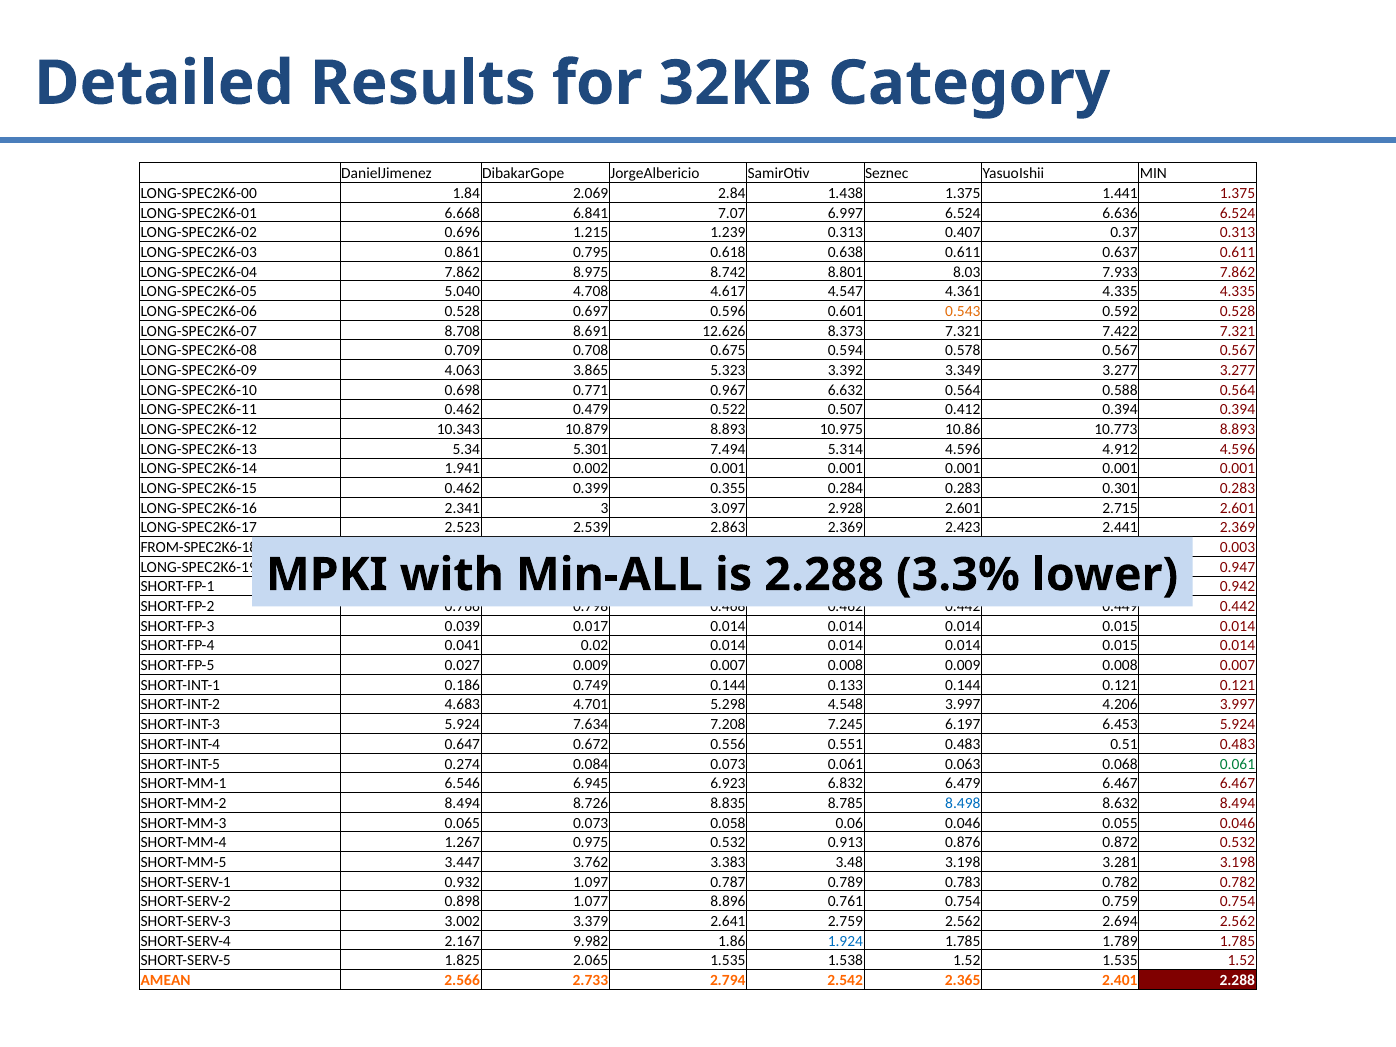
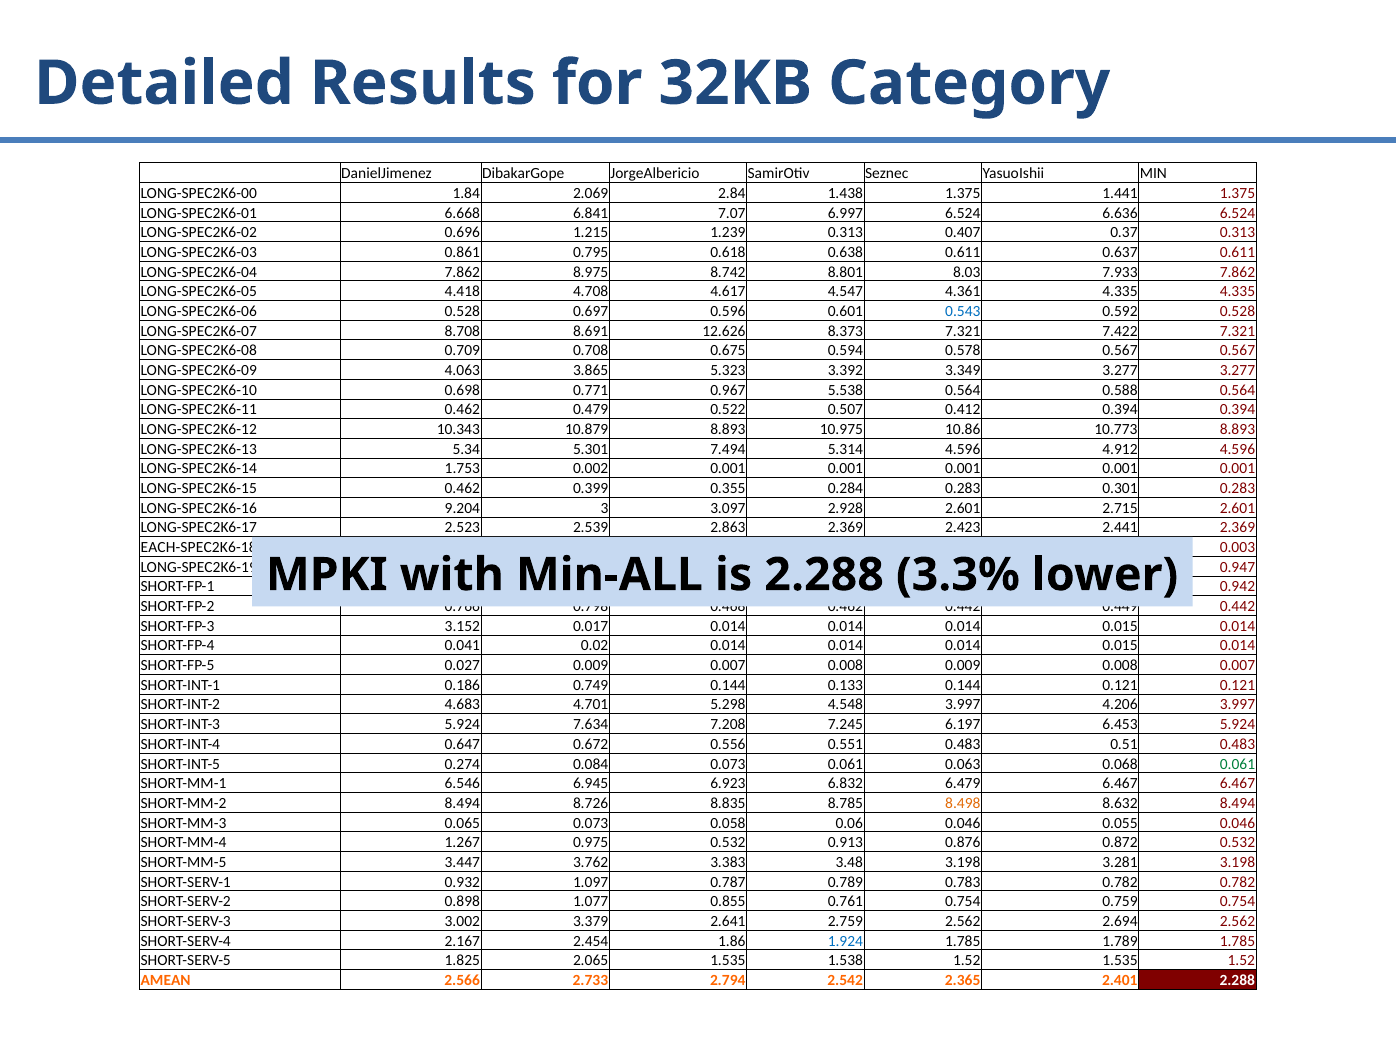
5.040: 5.040 -> 4.418 (462, 292)
0.543 colour: orange -> blue (963, 311)
6.632: 6.632 -> 5.538 (845, 390)
1.941: 1.941 -> 1.753 (462, 469)
2.341: 2.341 -> 9.204 (462, 508)
FROM-SPEC2K6-18: FROM-SPEC2K6-18 -> EACH-SPEC2K6-18 (199, 547)
0.039: 0.039 -> 3.152 (462, 626)
8.498 colour: blue -> orange (963, 803)
8.896: 8.896 -> 0.855 (728, 902)
9.982: 9.982 -> 2.454 (591, 941)
